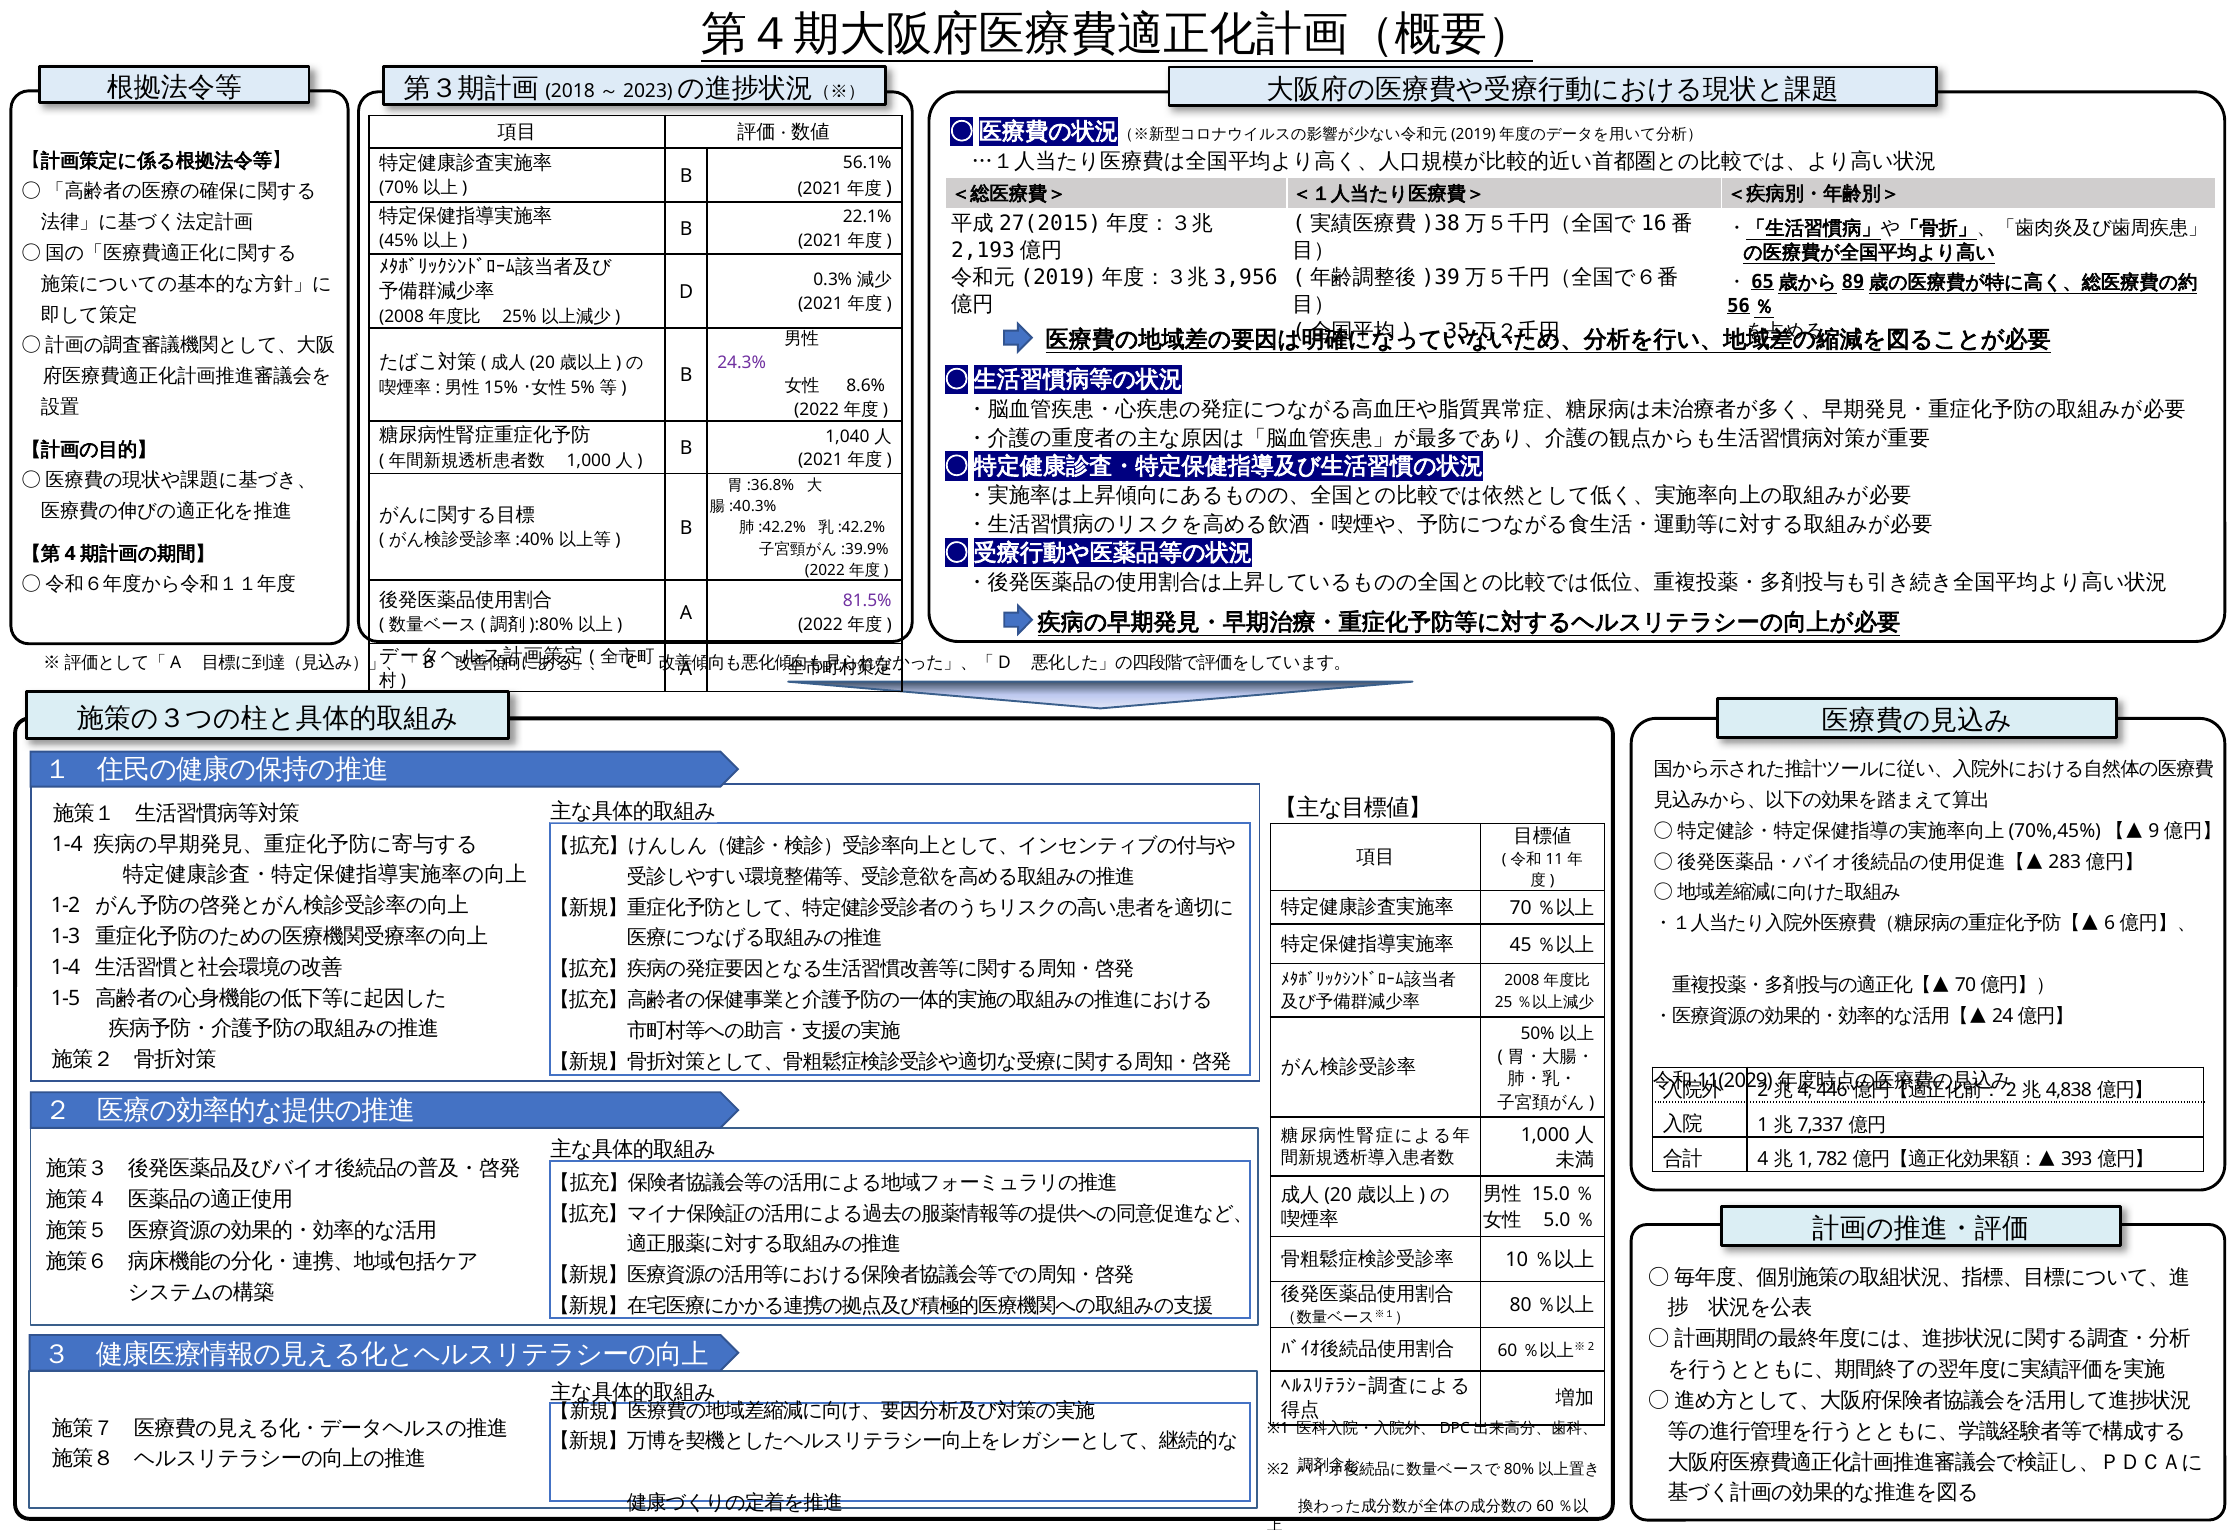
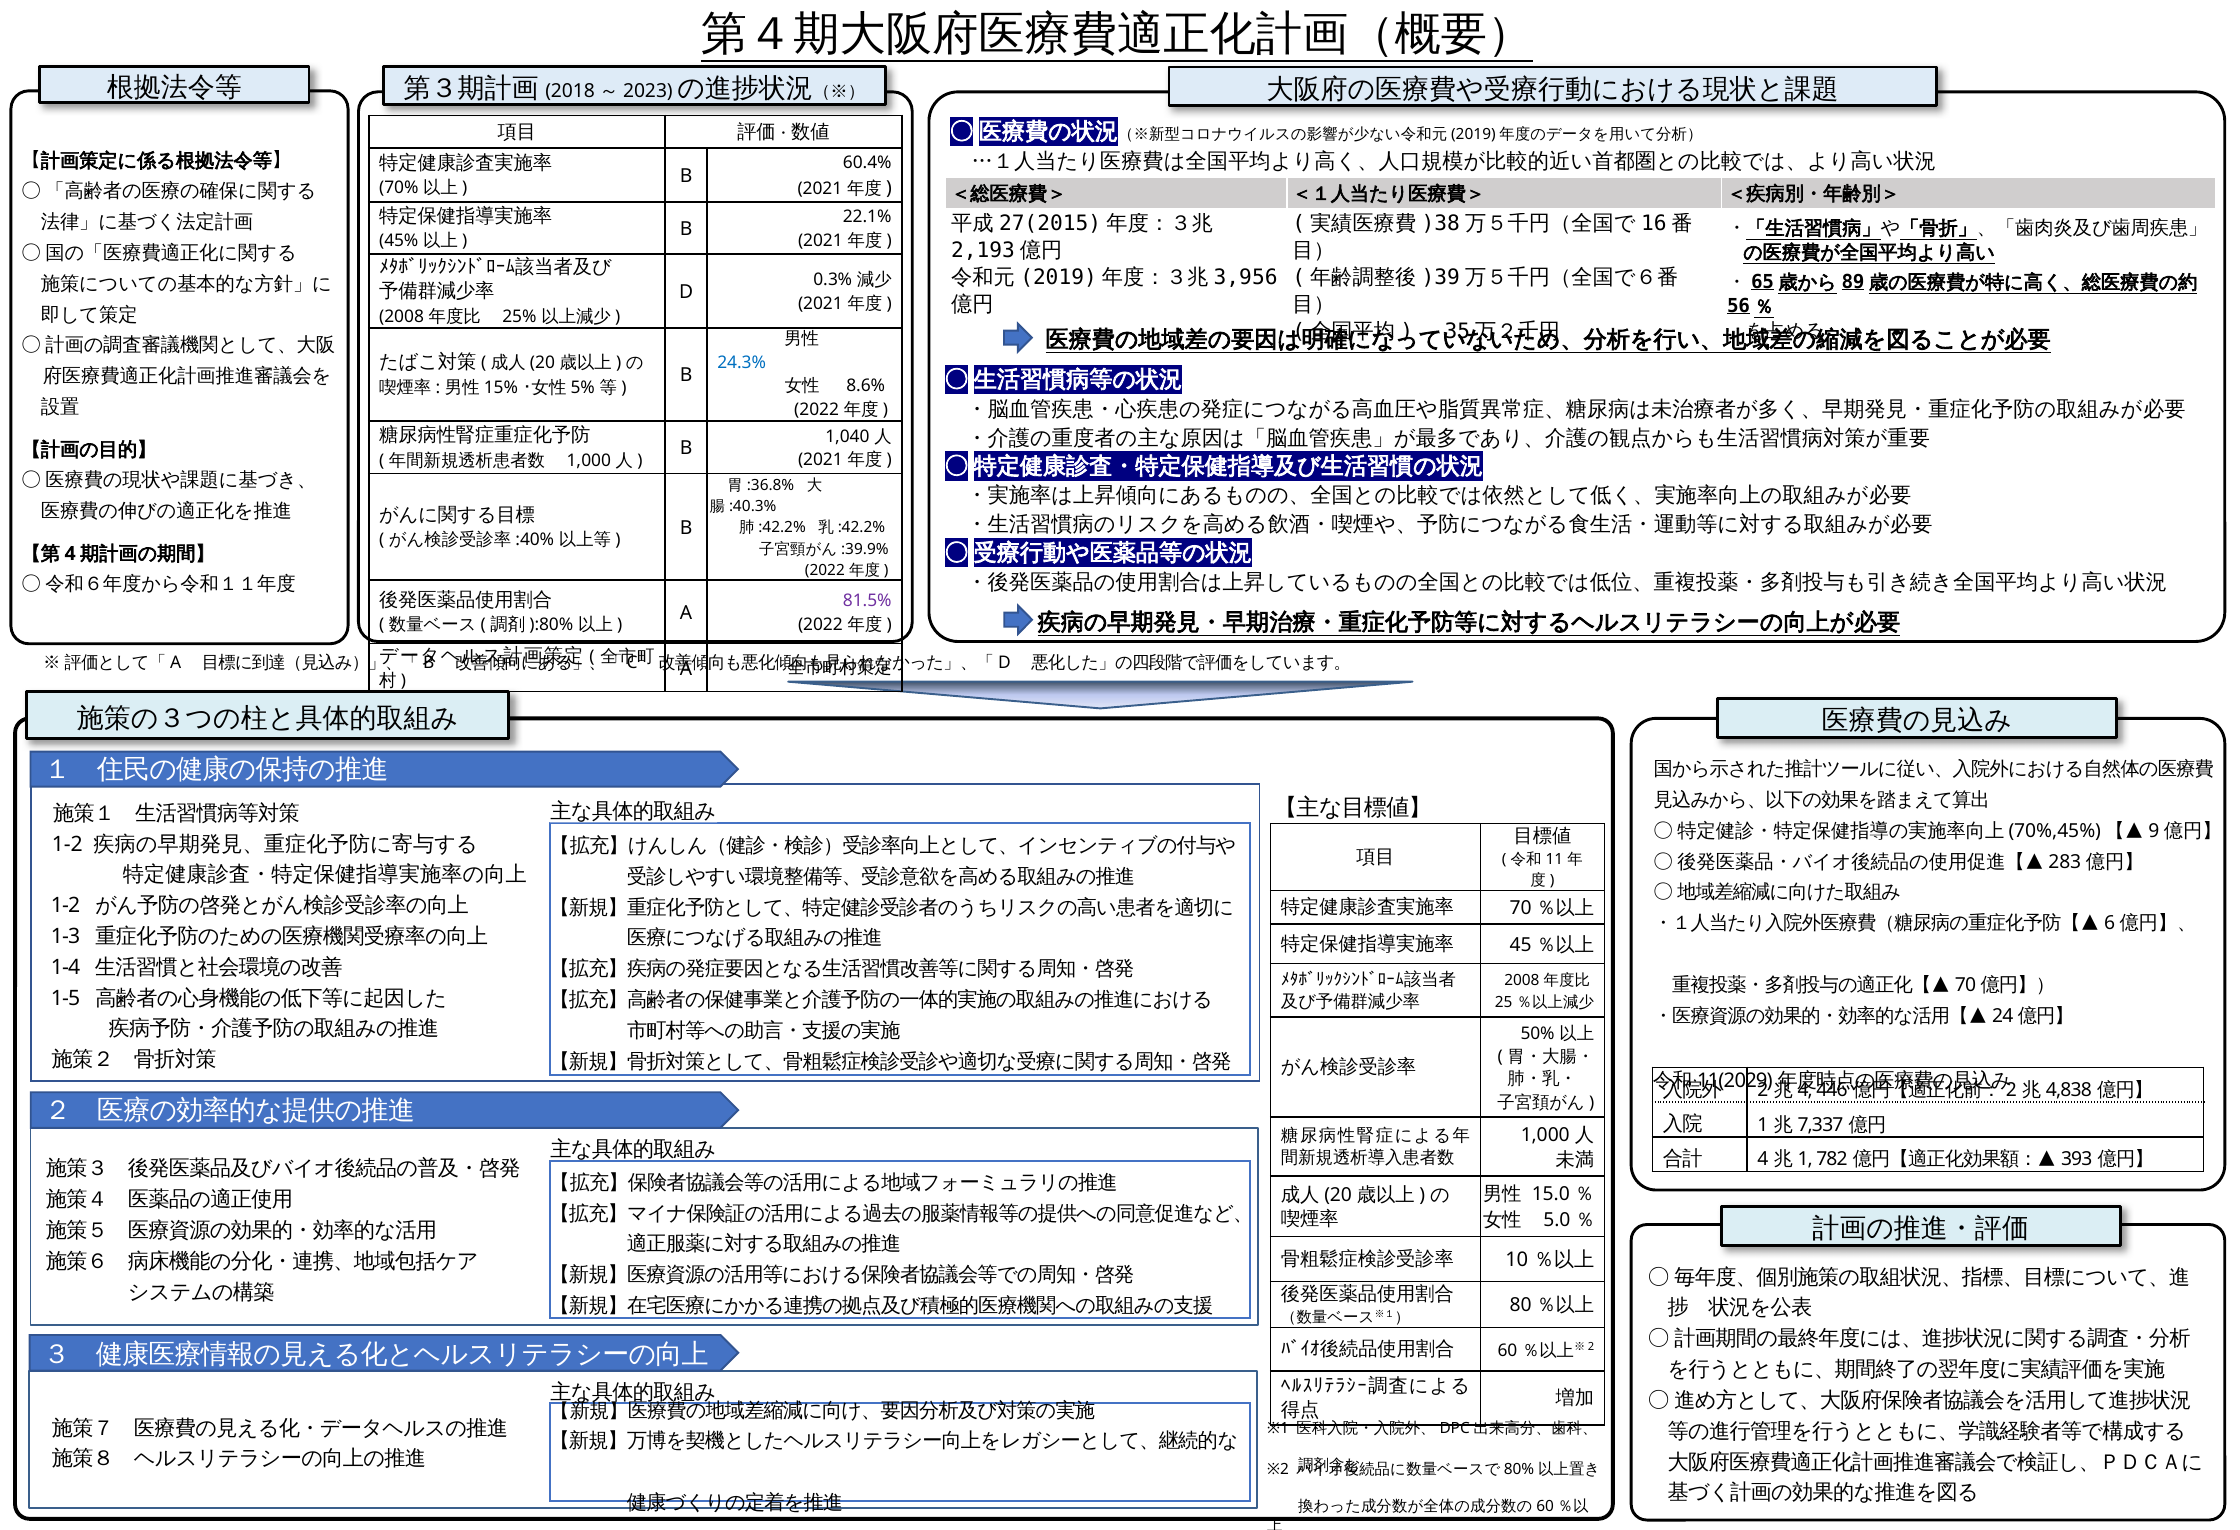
56.1%: 56.1% -> 60.4% (867, 163)
24.3% colour: purple -> blue (742, 363)
1-4: 1-4 -> 1-2 (67, 844)
